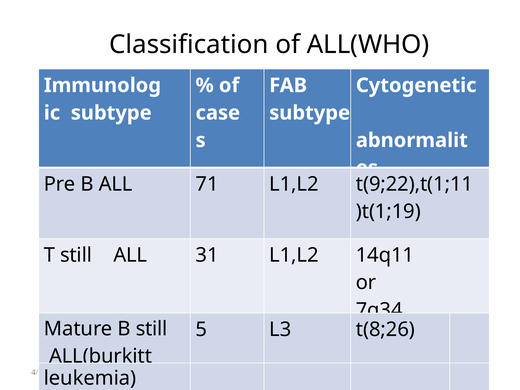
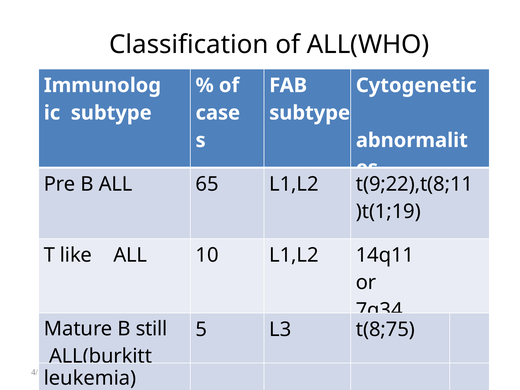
71: 71 -> 65 (207, 184)
t(9;22),t(1;11: t(9;22),t(1;11 -> t(9;22),t(8;11 (415, 184)
T still: still -> like (76, 255)
31: 31 -> 10 (207, 255)
t(8;26: t(8;26 -> t(8;75 (385, 330)
